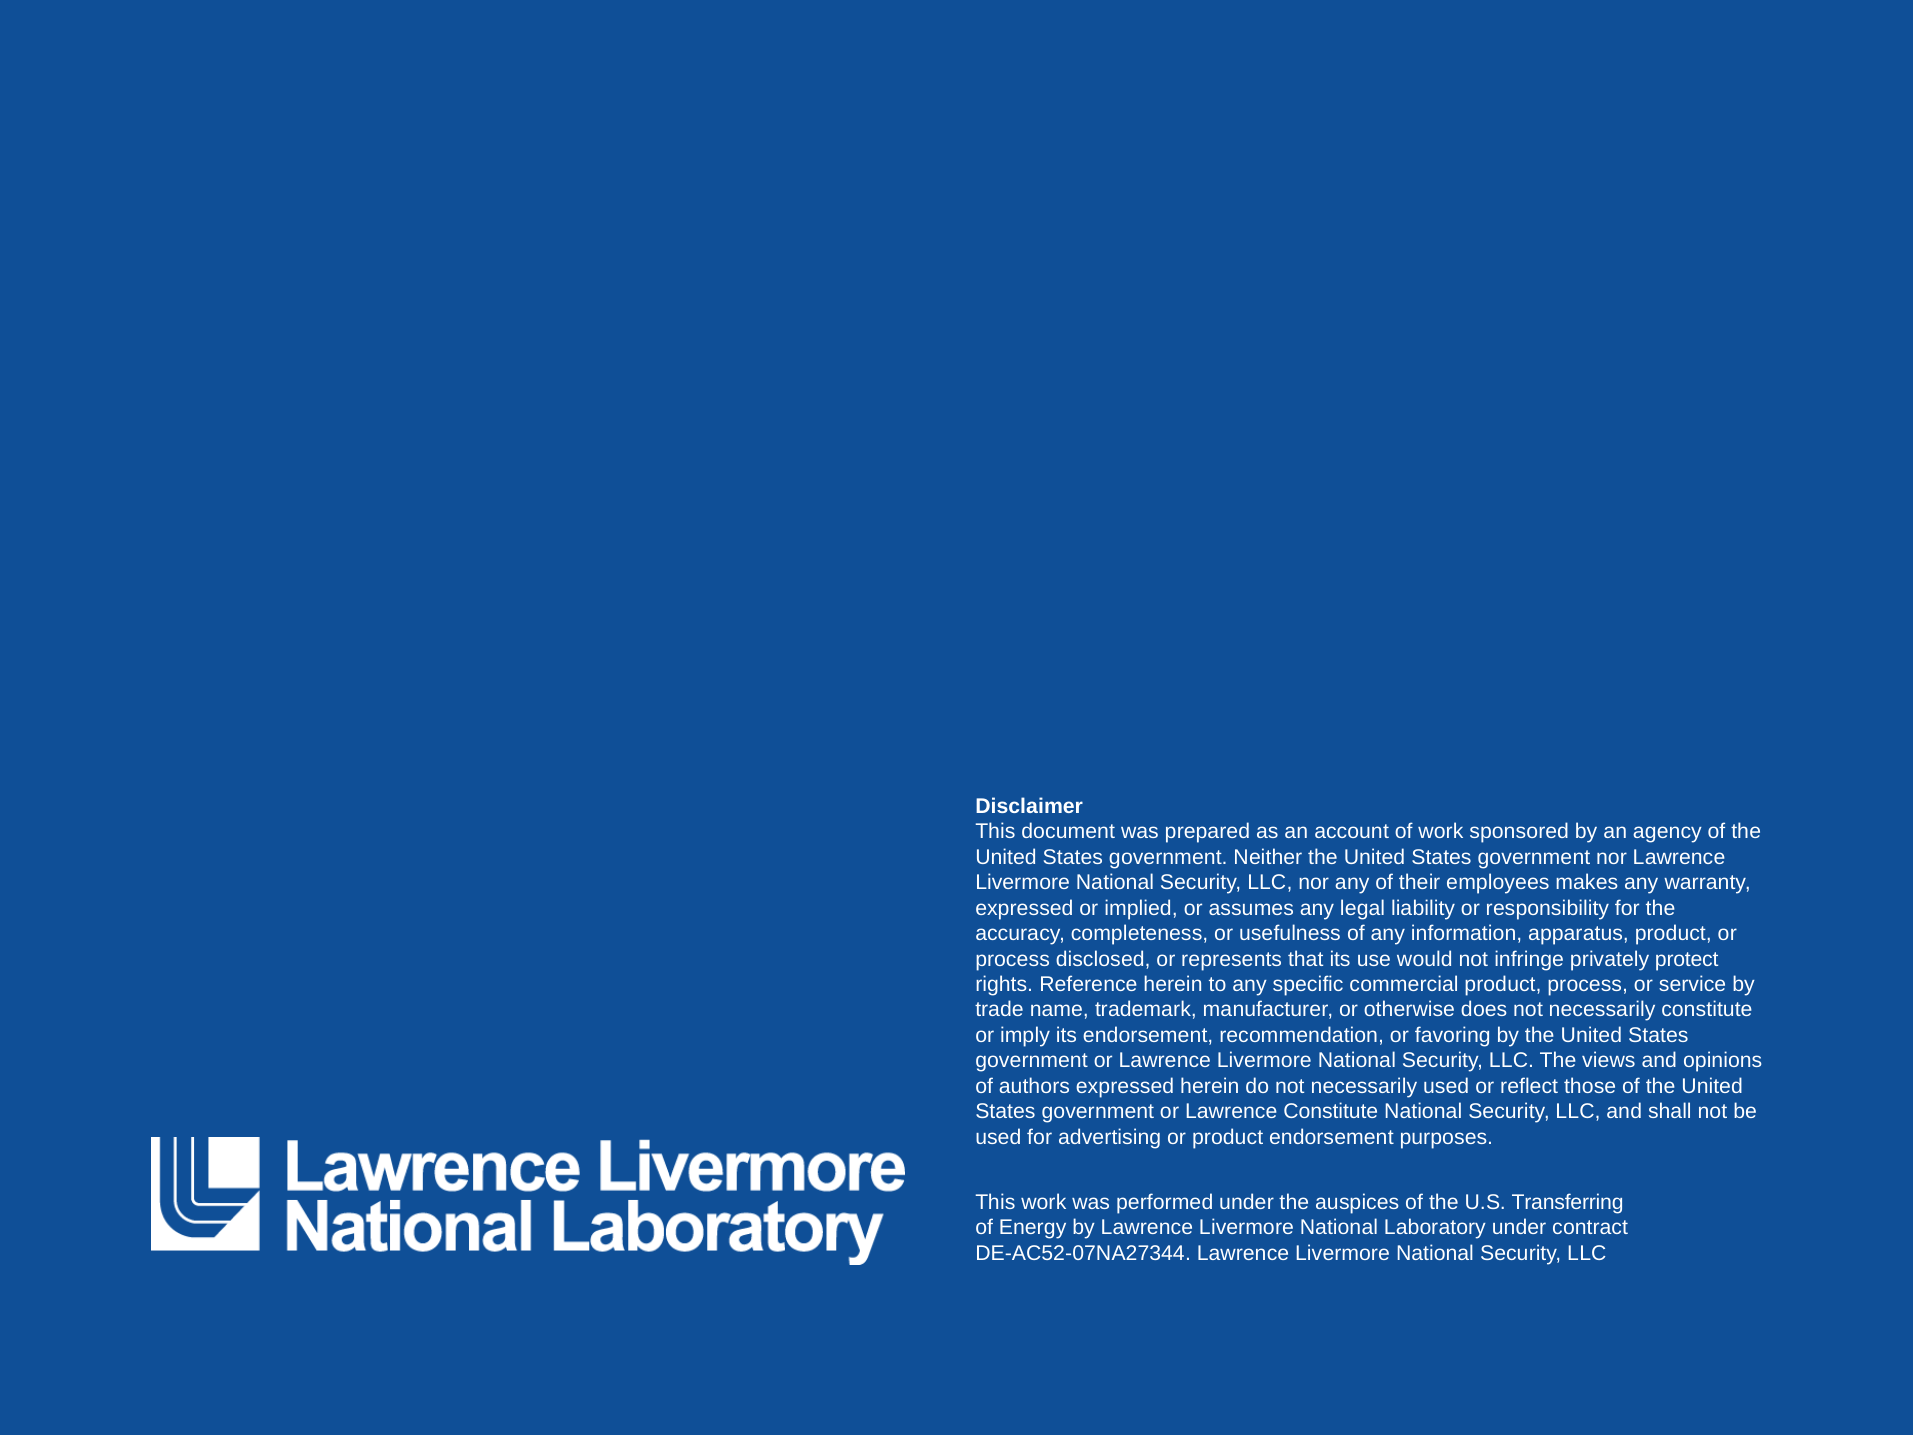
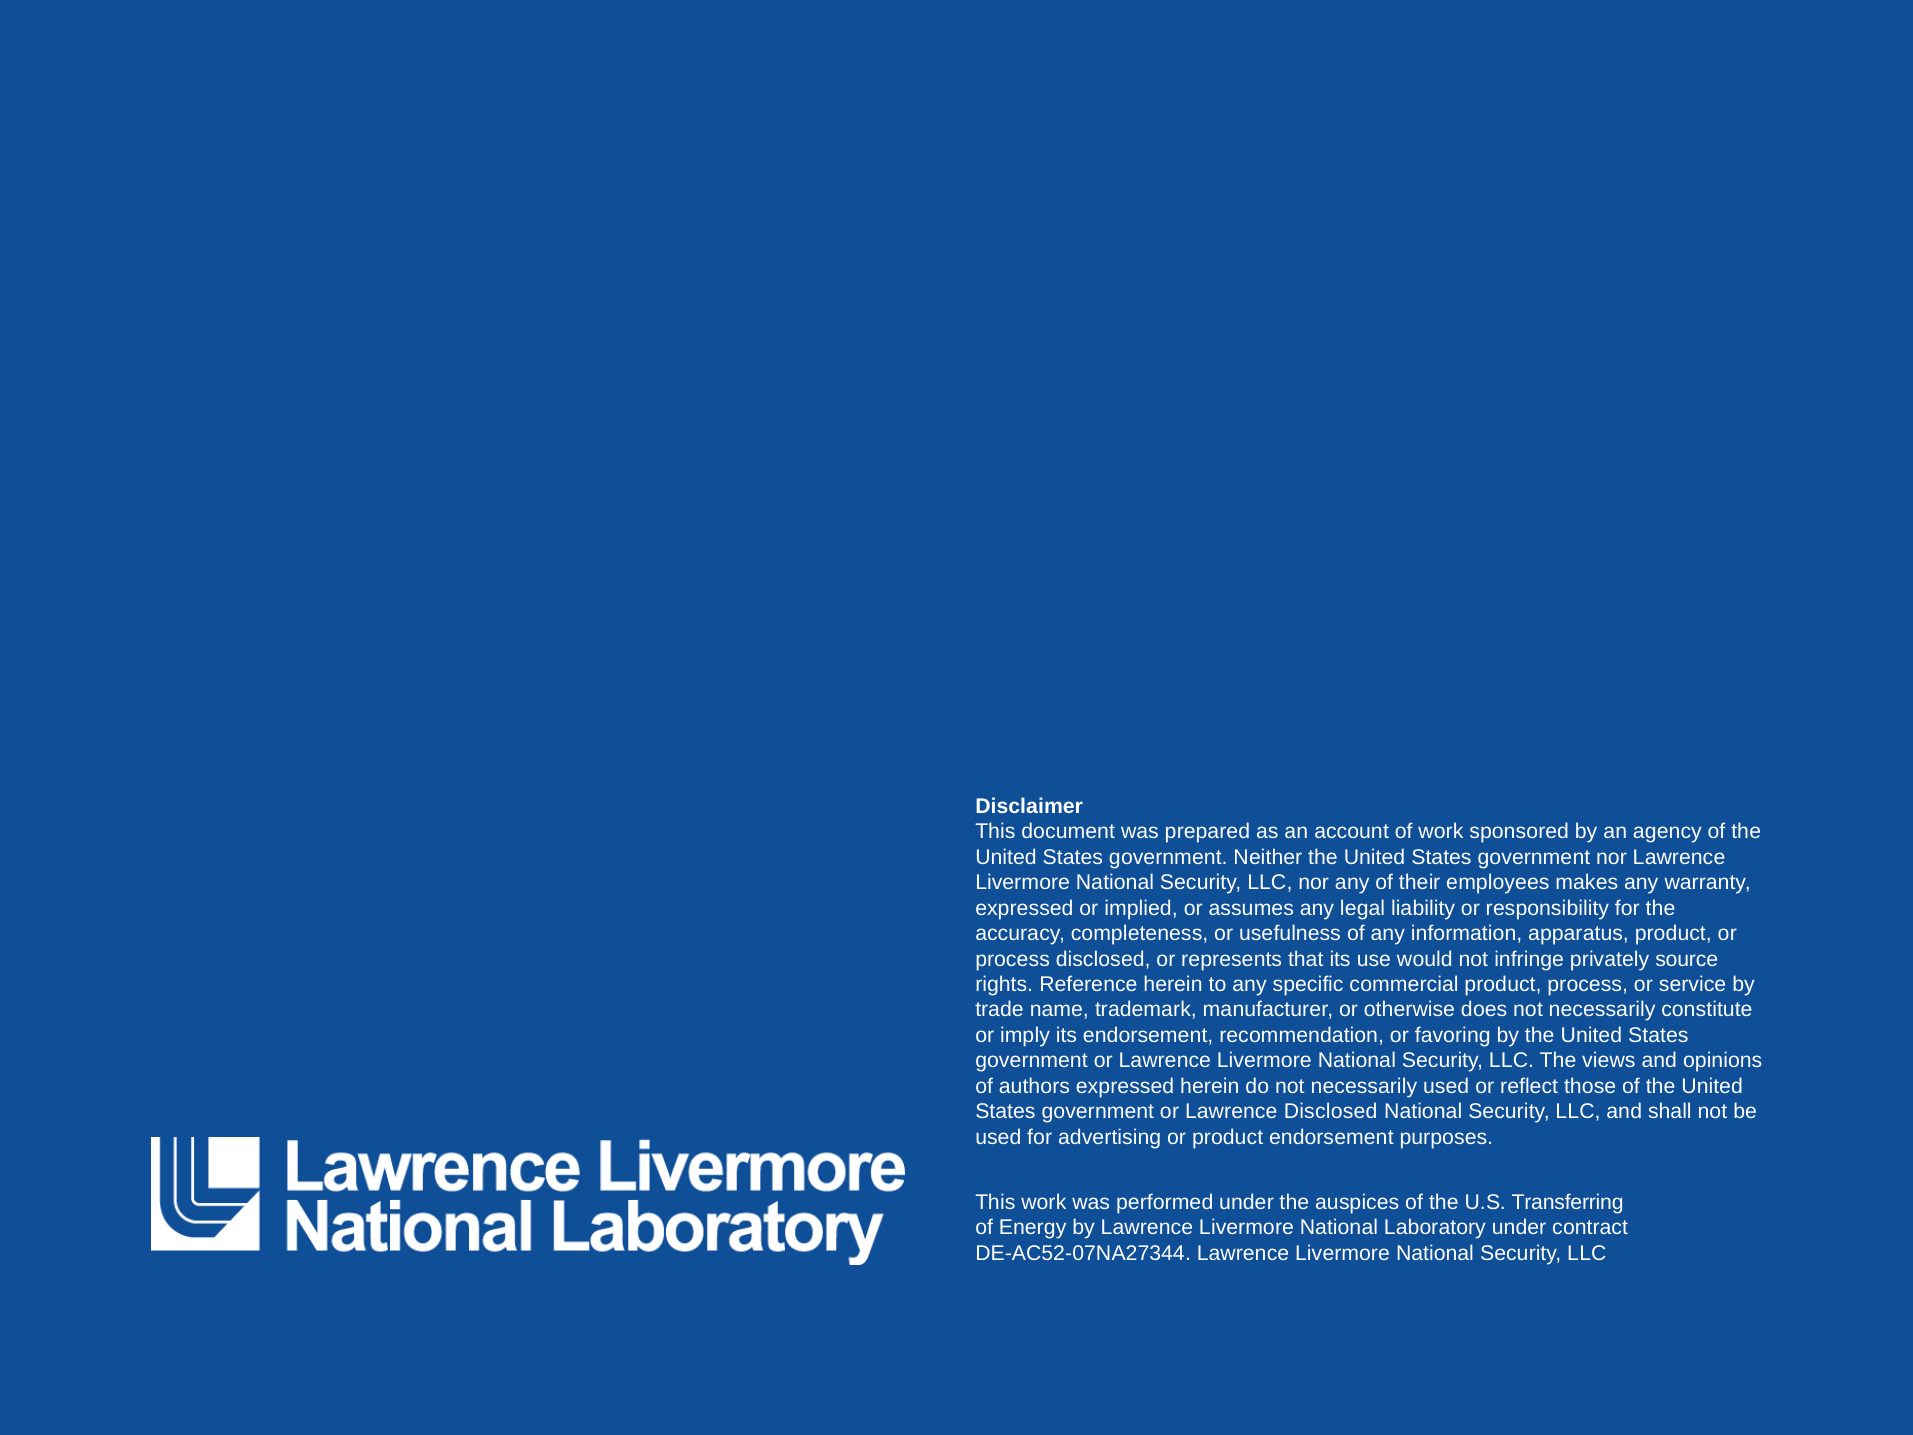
protect: protect -> source (1687, 959)
Lawrence Constitute: Constitute -> Disclosed (1331, 1112)
